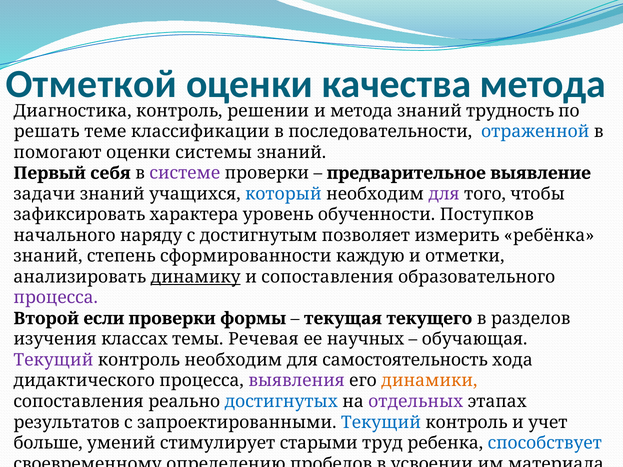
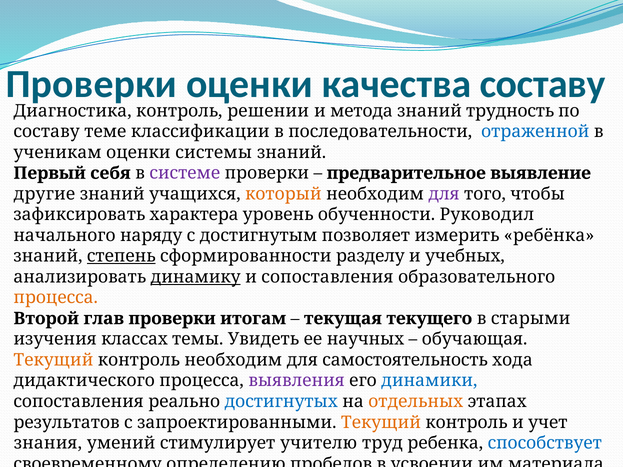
Отметкой: Отметкой -> Проверки (91, 84)
качества метода: метода -> составу (543, 84)
решать: решать -> составу (47, 132)
помогают: помогают -> ученикам (58, 152)
задачи: задачи -> другие (44, 194)
который colour: blue -> orange (283, 194)
Поступков: Поступков -> Руководил (487, 215)
степень underline: none -> present (121, 256)
каждую: каждую -> разделу (370, 256)
отметки: отметки -> учебных (465, 256)
процесса colour: purple -> orange (56, 298)
если: если -> глав (104, 319)
формы: формы -> итогам (253, 319)
разделов: разделов -> старыми (531, 319)
Речевая: Речевая -> Увидеть (264, 339)
Текущий colour: purple -> orange (53, 360)
динамики colour: orange -> blue (429, 381)
отдельных colour: purple -> orange (416, 402)
Текущий colour: blue -> orange (381, 423)
больше: больше -> знания (48, 443)
старыми: старыми -> учителю (319, 443)
